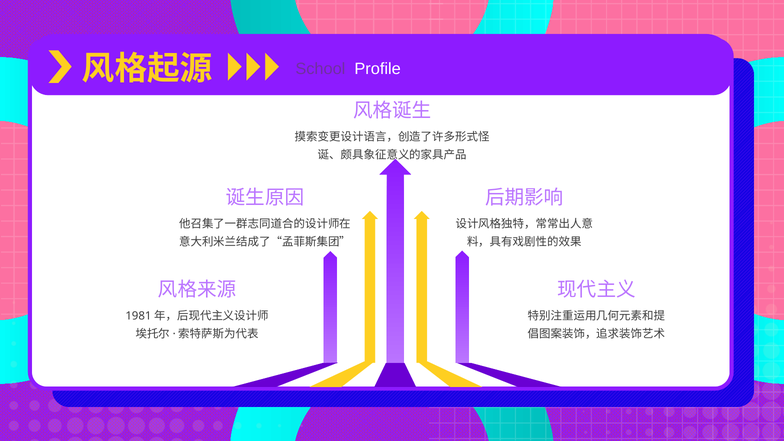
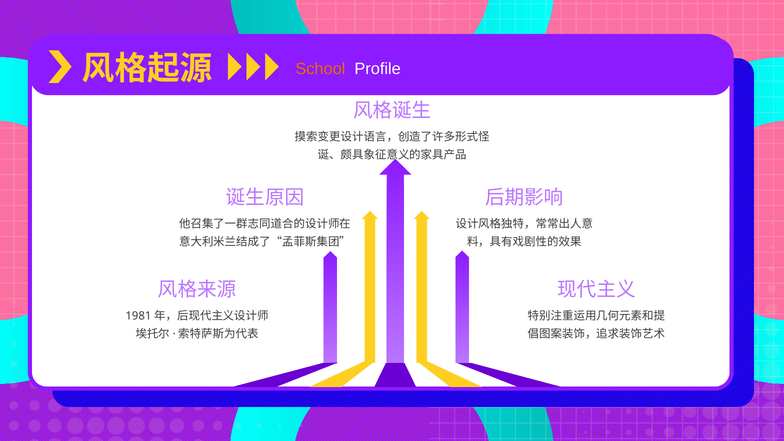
School colour: purple -> orange (320, 69)
